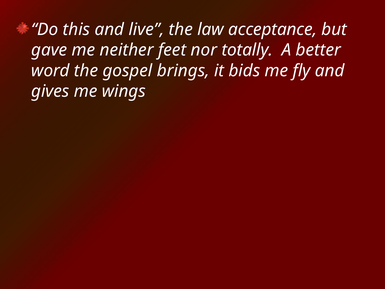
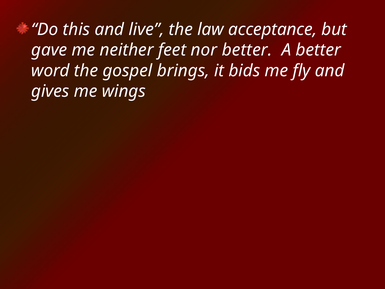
nor totally: totally -> better (247, 50)
